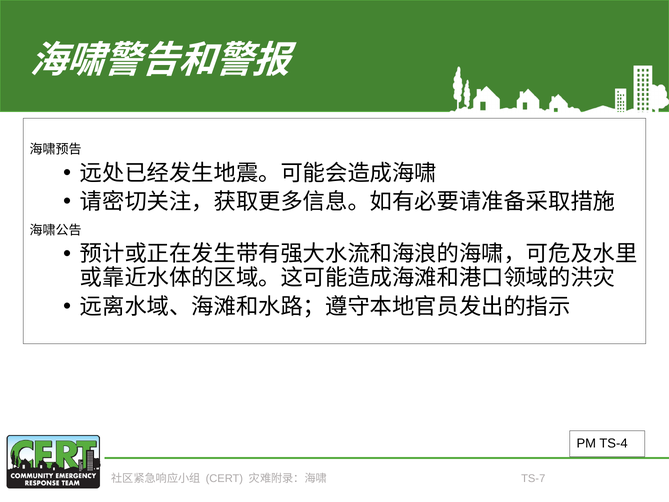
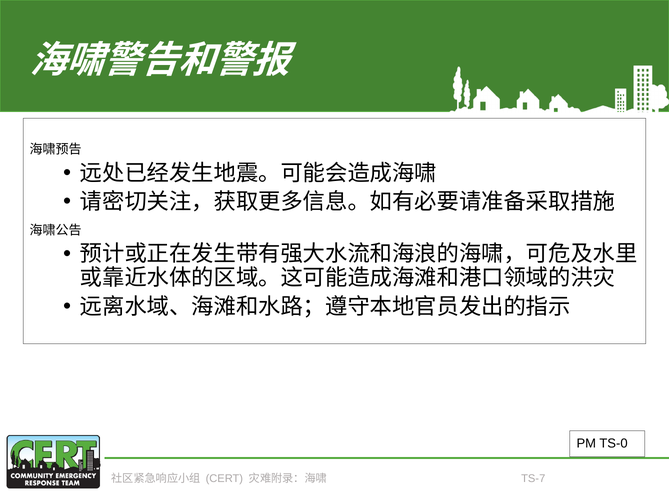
TS-4: TS-4 -> TS-0 (614, 443)
